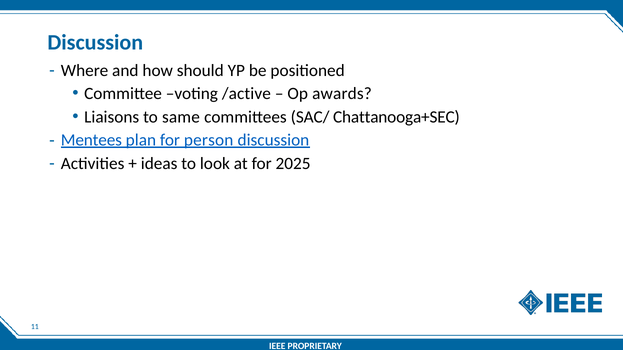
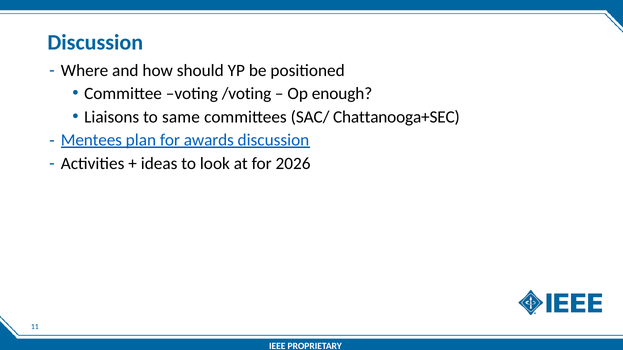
/active: /active -> /voting (247, 94)
awards: awards -> enough (342, 94)
person: person -> awards (209, 140)
2025: 2025 -> 2026 (293, 164)
